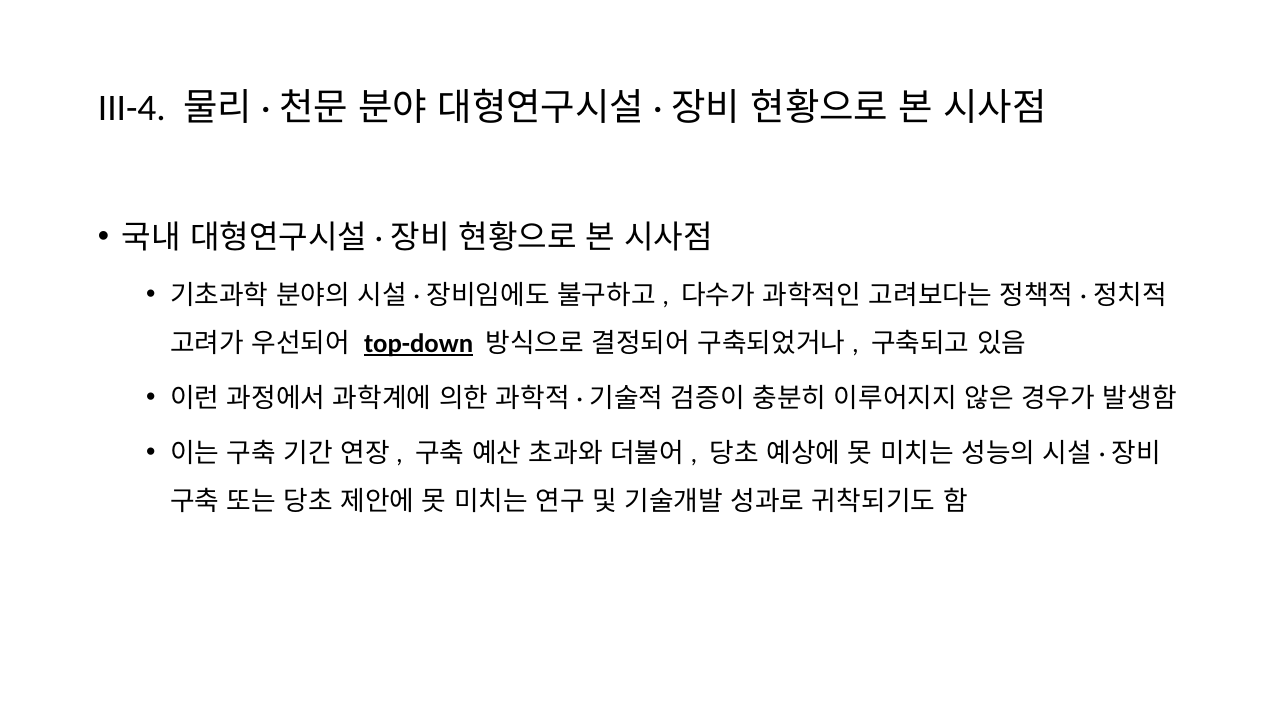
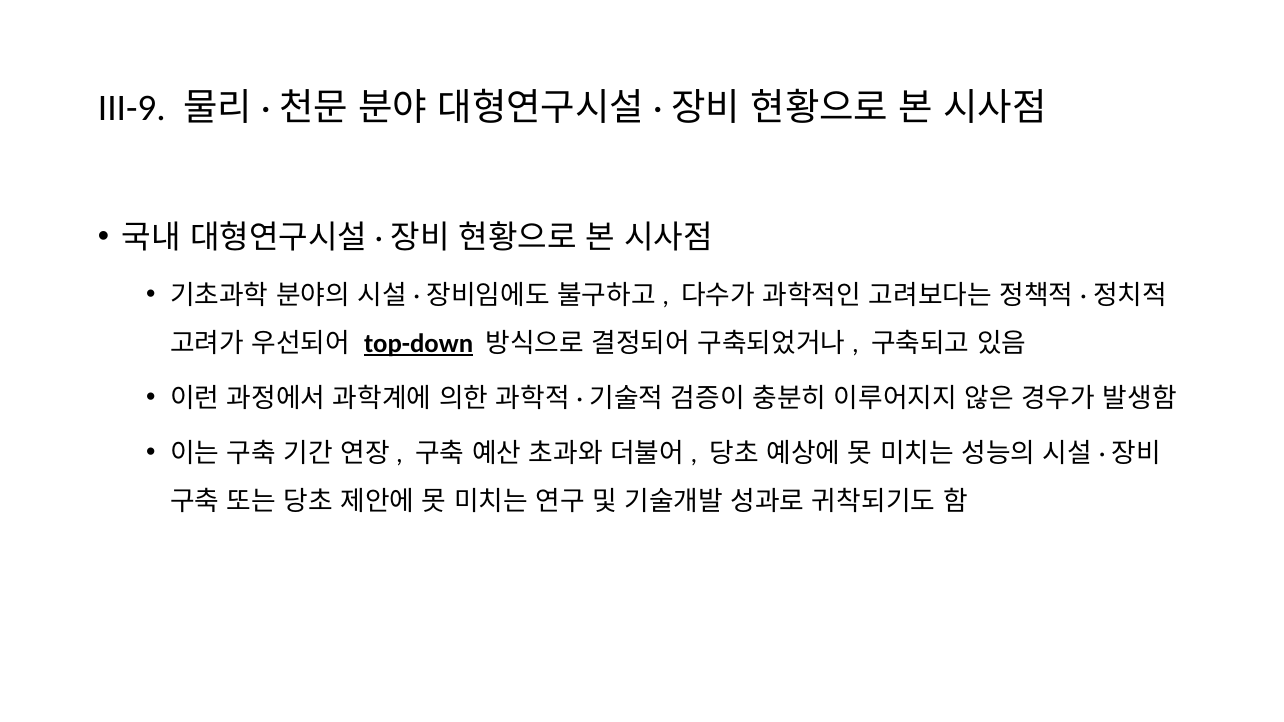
III-4: III-4 -> III-9 (132, 108)
